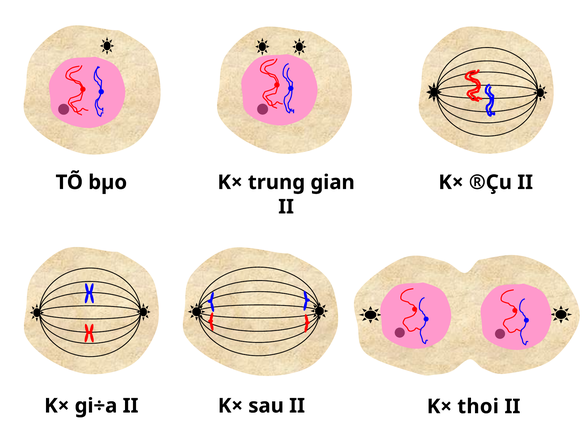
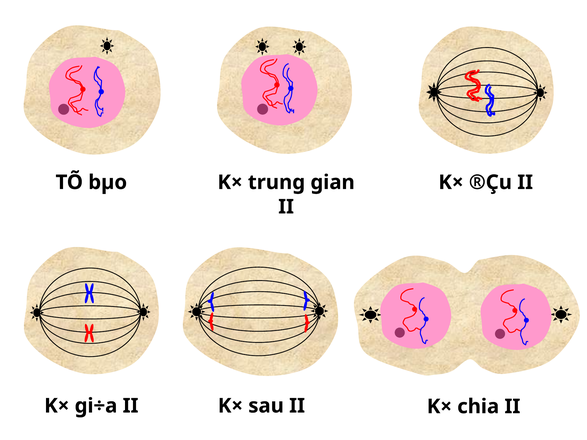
thoi: thoi -> chia (478, 407)
